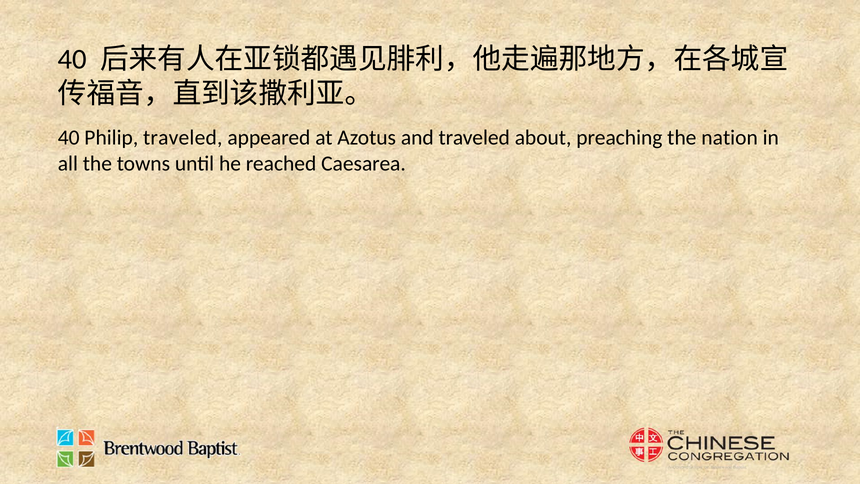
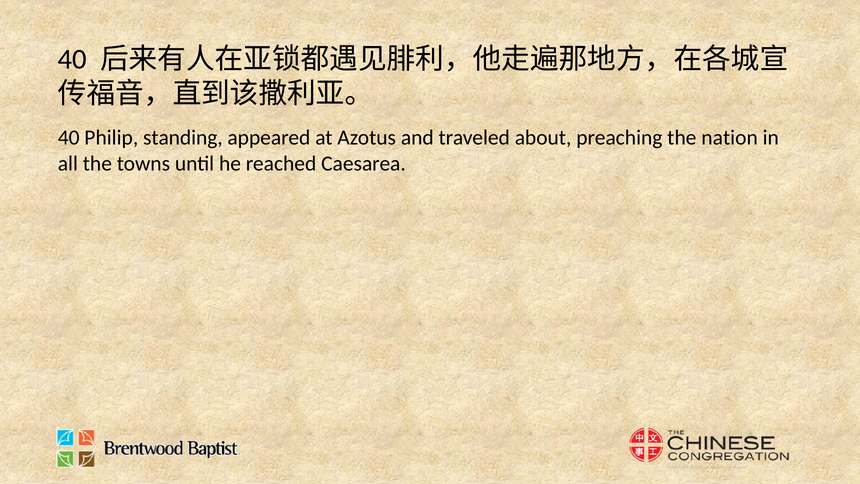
Philip traveled: traveled -> standing (183, 138)
